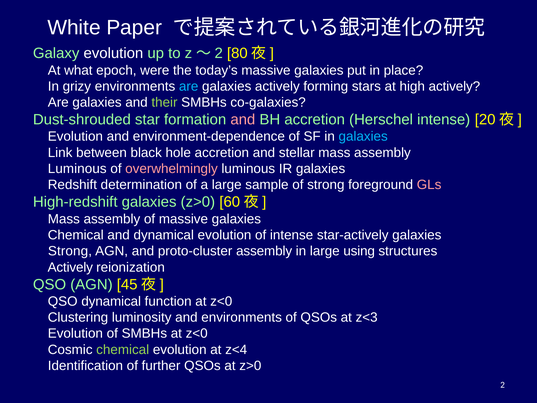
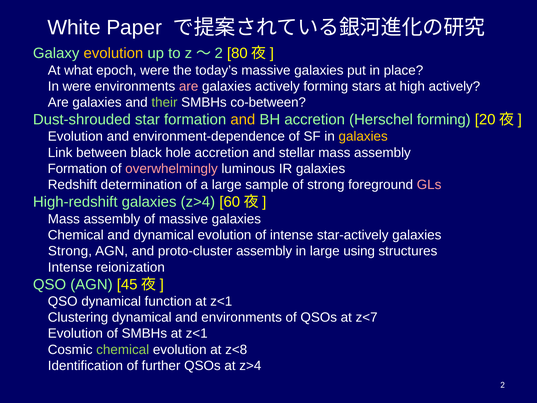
evolution colour: white -> yellow (113, 53)
In grizy: grizy -> were (77, 86)
are colour: light blue -> pink (189, 86)
co-galaxies: co-galaxies -> co-between (268, 102)
and colour: pink -> yellow (243, 120)
Herschel intense: intense -> forming (444, 120)
galaxies colour: light blue -> yellow (363, 136)
Luminous: Luminous -> Formation (77, 169)
galaxies z>0: z>0 -> z>4 (198, 202)
Actively: Actively -> Intense (70, 267)
function at z<0: z<0 -> z<1 (221, 301)
Clustering luminosity: luminosity -> dynamical (142, 317)
z<3: z<3 -> z<7 (367, 317)
SMBHs at z<0: z<0 -> z<1 (197, 333)
z<4: z<4 -> z<8 (236, 349)
at z>0: z>0 -> z>4 (250, 366)
